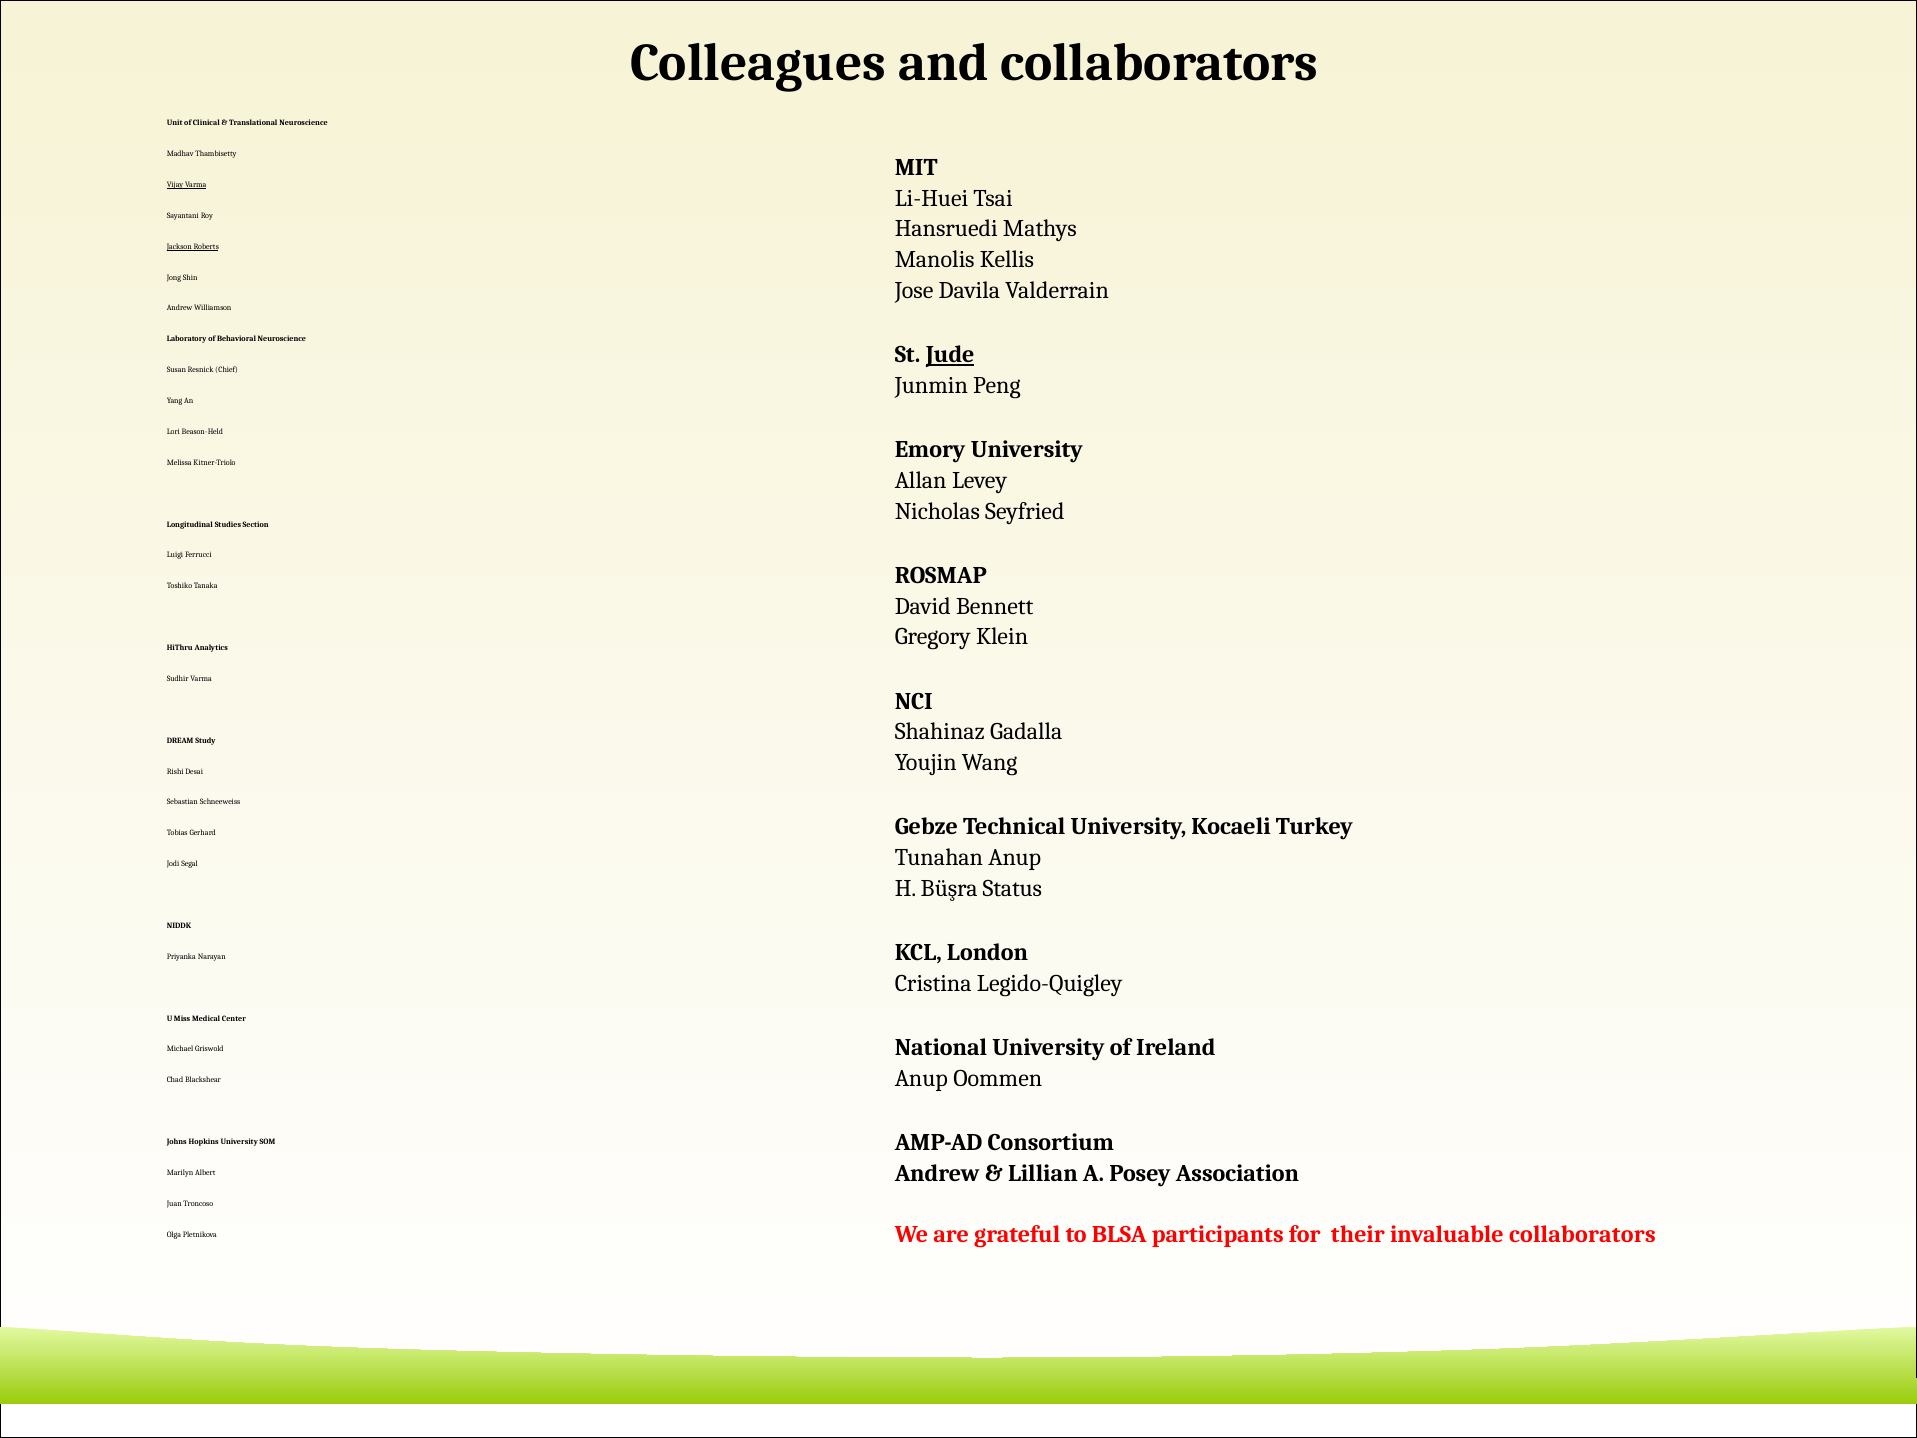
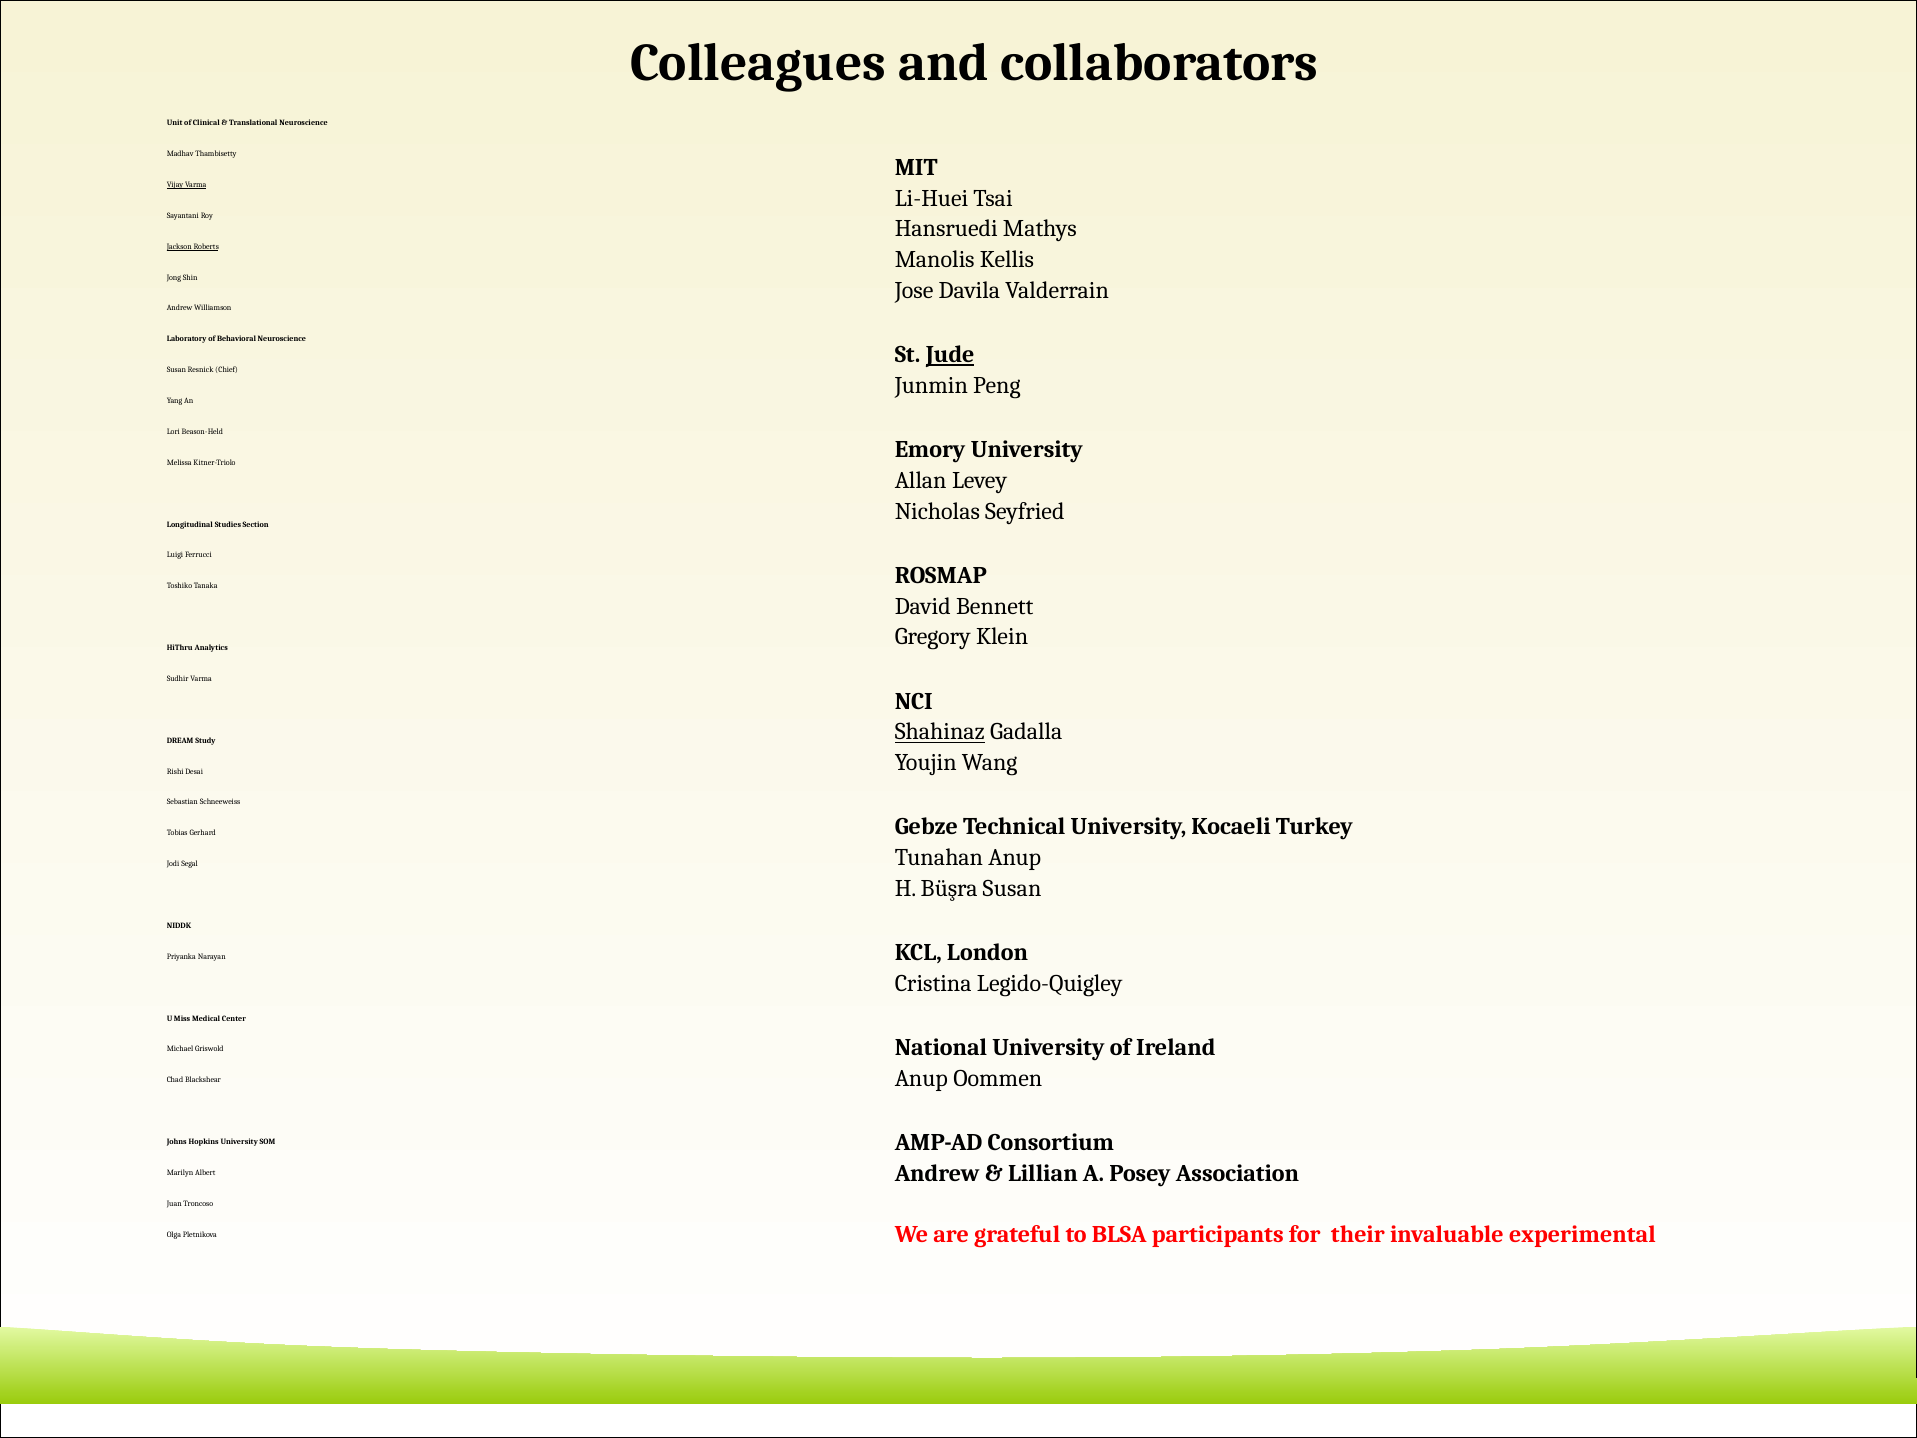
Shahinaz underline: none -> present (940, 732)
Büşra Status: Status -> Susan (1012, 888)
invaluable collaborators: collaborators -> experimental (1582, 1235)
